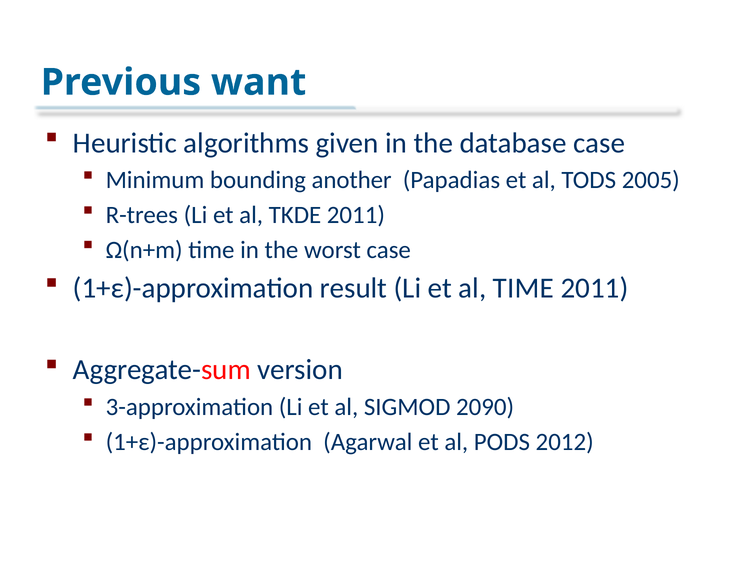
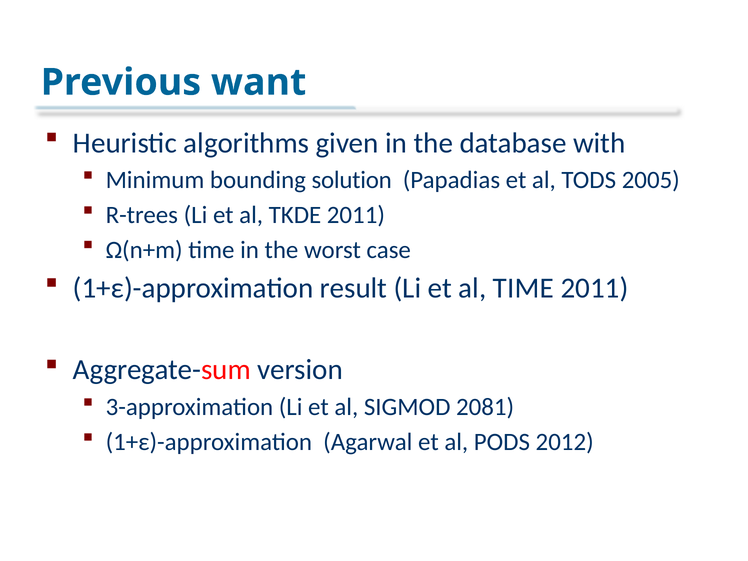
database case: case -> with (599, 143)
another: another -> solution (352, 180)
2090: 2090 -> 2081 (485, 407)
